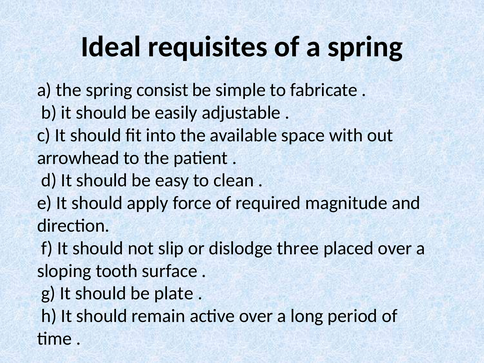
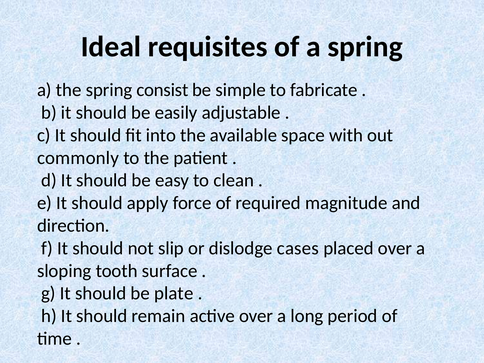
arrowhead: arrowhead -> commonly (78, 158)
three: three -> cases (298, 248)
